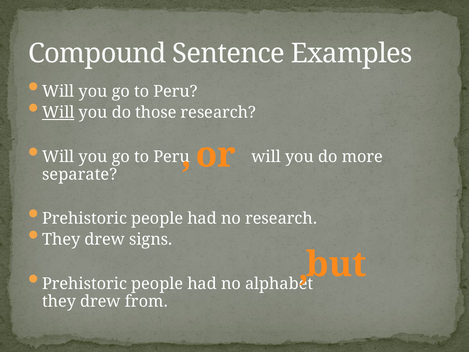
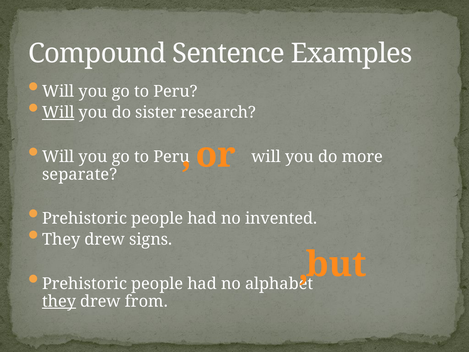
those: those -> sister (156, 112)
no research: research -> invented (281, 218)
they underline: none -> present (59, 301)
